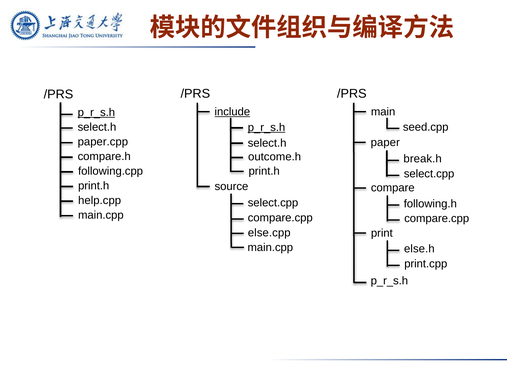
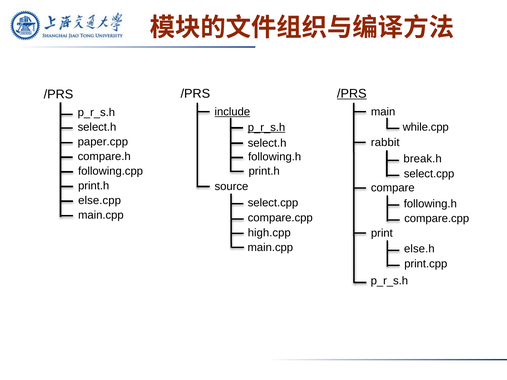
/PRS underline: none -> present (352, 94)
p_r_s.h underline: present -> none (96, 113)
seed.cpp: seed.cpp -> while.cpp (426, 127)
paper: paper -> rabbit (385, 142)
outcome.h: outcome.h -> following.h (275, 157)
help.cpp: help.cpp -> else.cpp (100, 200)
else.cpp: else.cpp -> high.cpp (269, 233)
